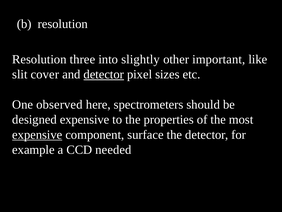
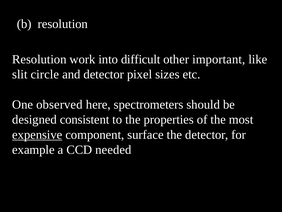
three: three -> work (82, 59)
slightly: slightly -> difficult (141, 59)
cover: cover -> circle (45, 74)
detector underline: present -> none (104, 74)
designed expensive: expensive -> consistent (85, 119)
